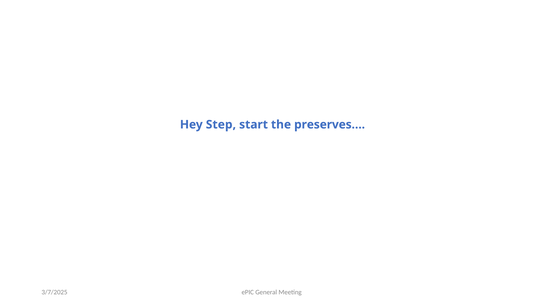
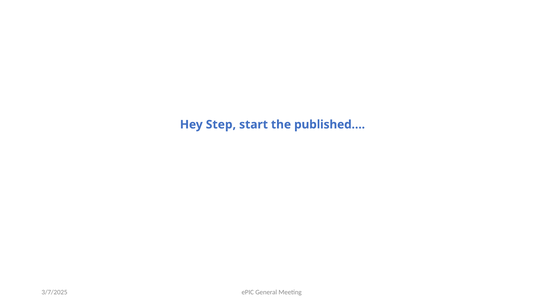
preserves…: preserves… -> published… (330, 125)
